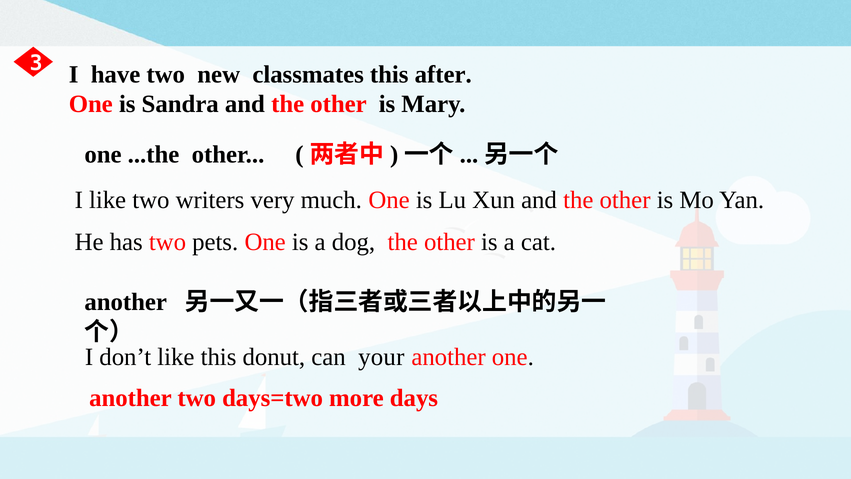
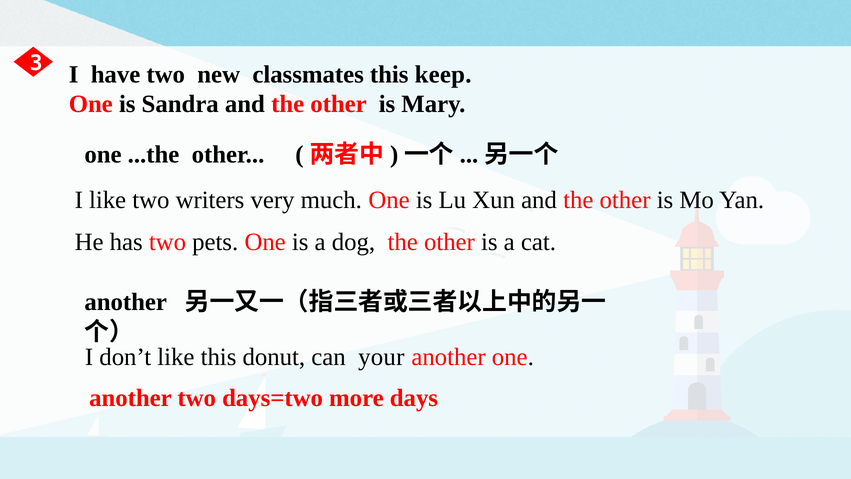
after: after -> keep (443, 74)
